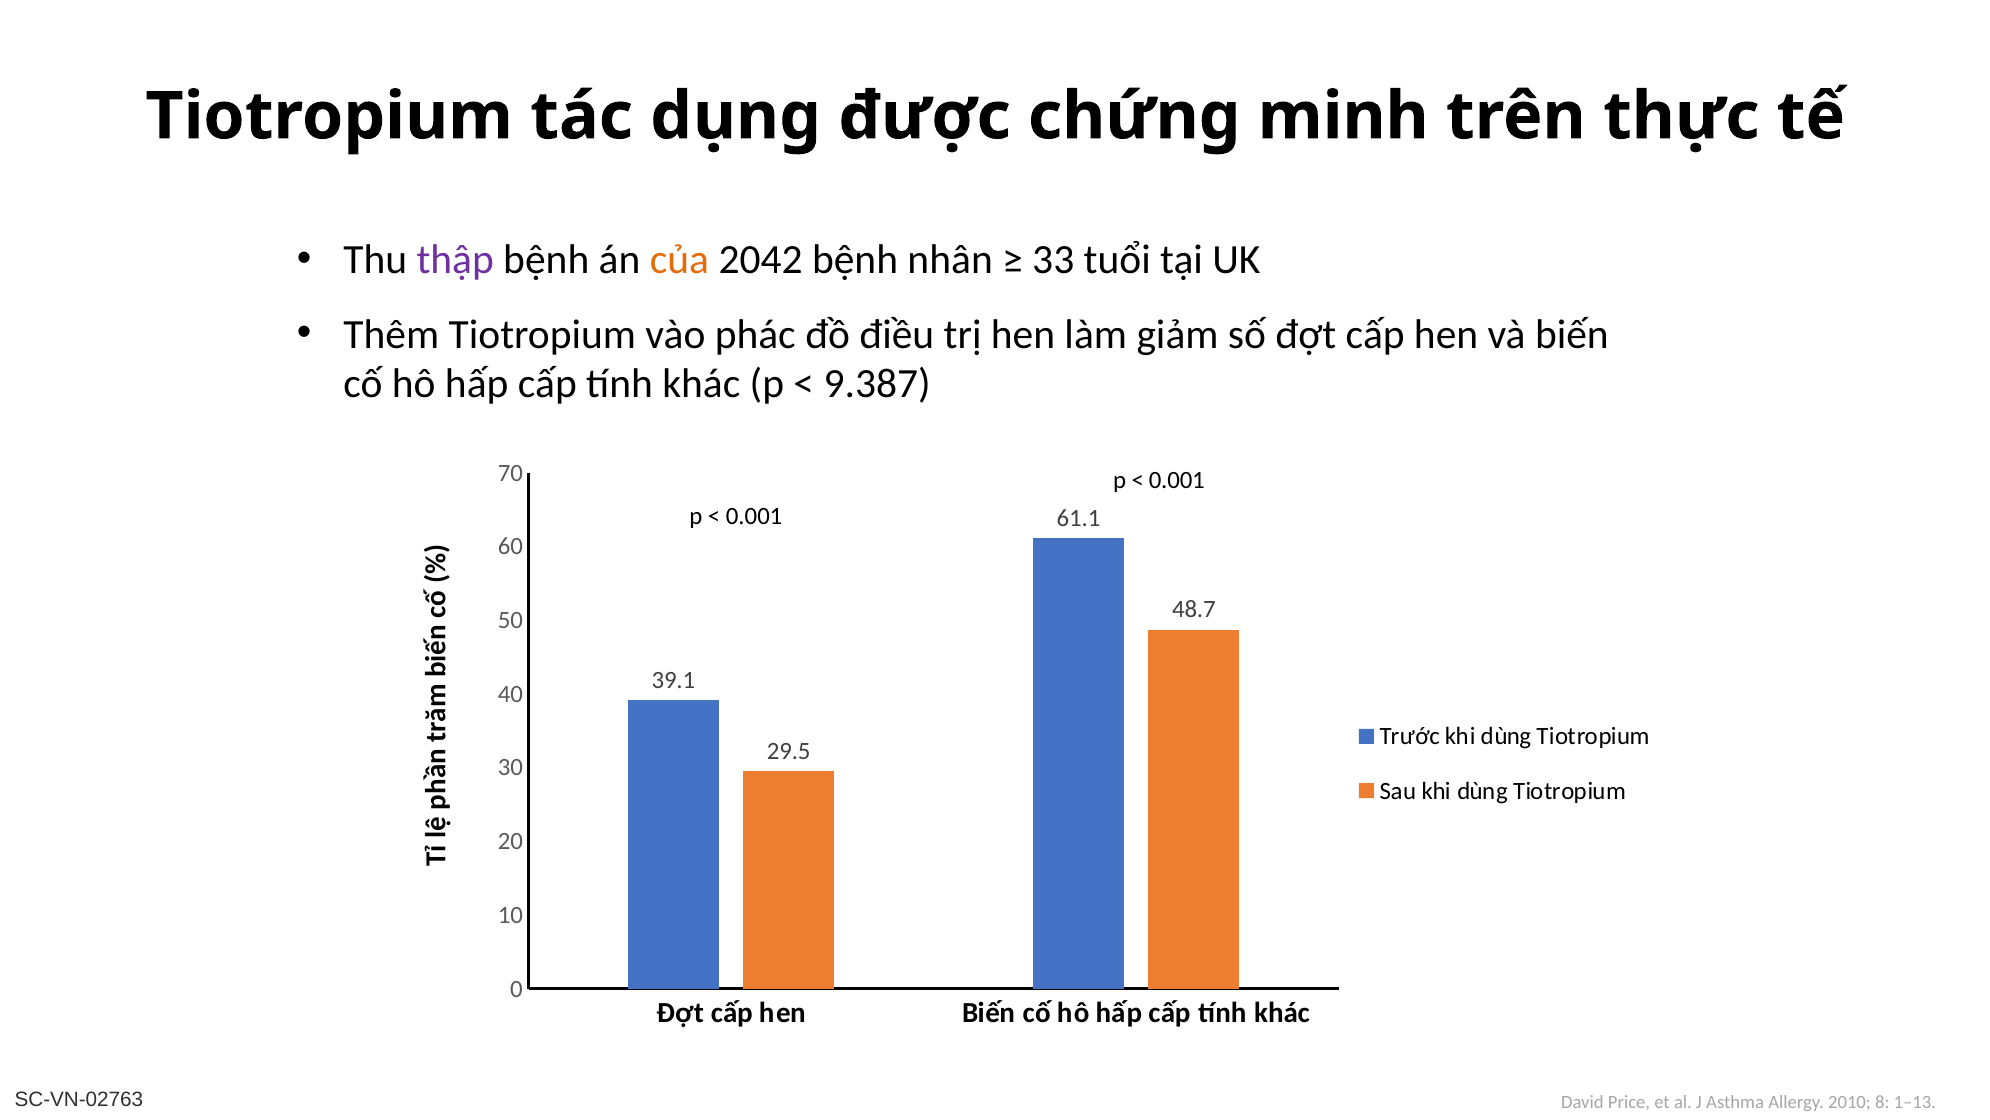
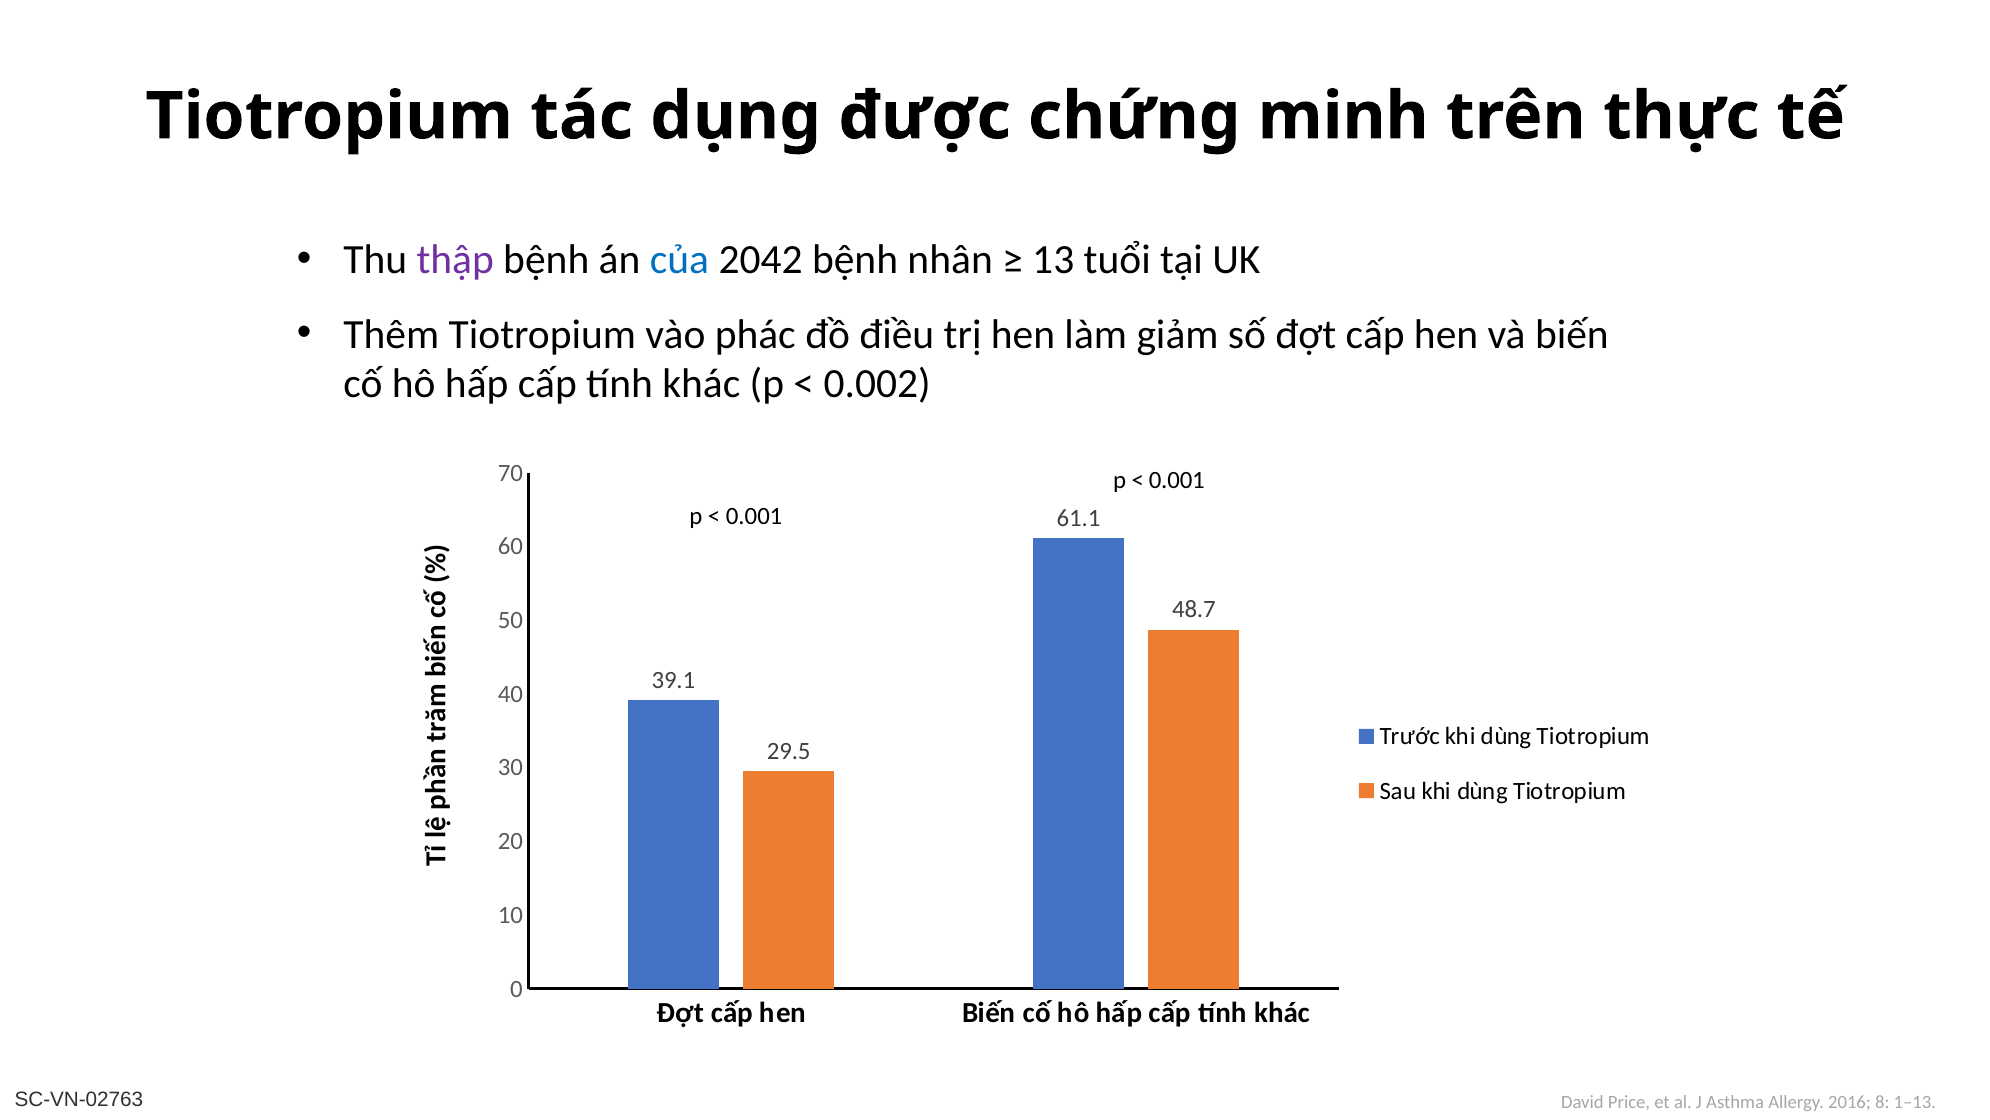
của colour: orange -> blue (679, 260)
33: 33 -> 13 (1053, 260)
9.387: 9.387 -> 0.002 (877, 384)
2010: 2010 -> 2016 (1850, 1102)
